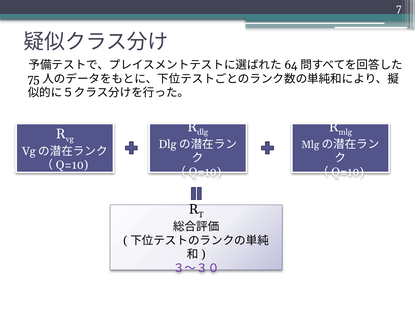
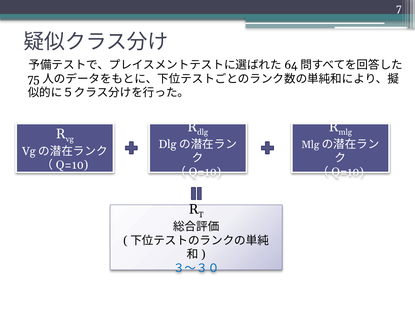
３～３０ colour: purple -> blue (196, 268)
